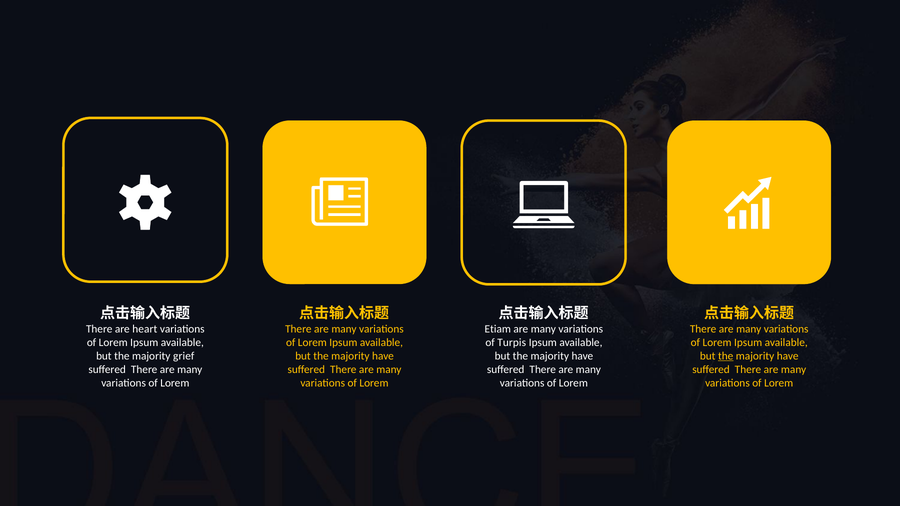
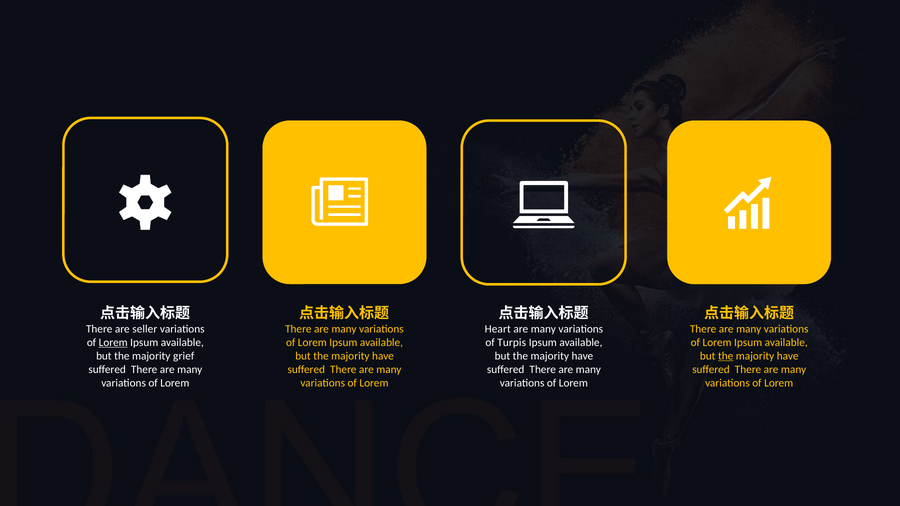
heart: heart -> seller (145, 329)
Etiam: Etiam -> Heart (498, 329)
Lorem underline: none -> present (113, 342)
